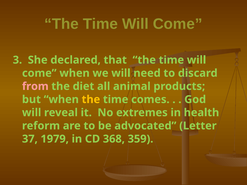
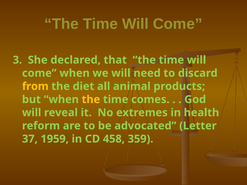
from colour: pink -> yellow (35, 86)
1979: 1979 -> 1959 (55, 139)
368: 368 -> 458 (114, 139)
